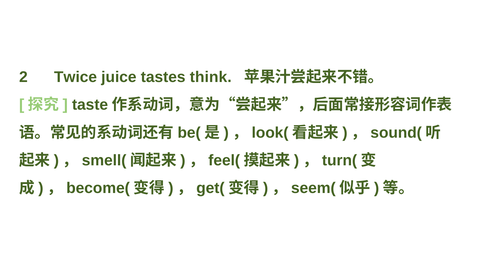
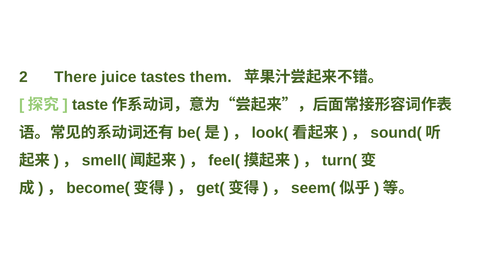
Twice: Twice -> There (75, 77)
think: think -> them (211, 77)
